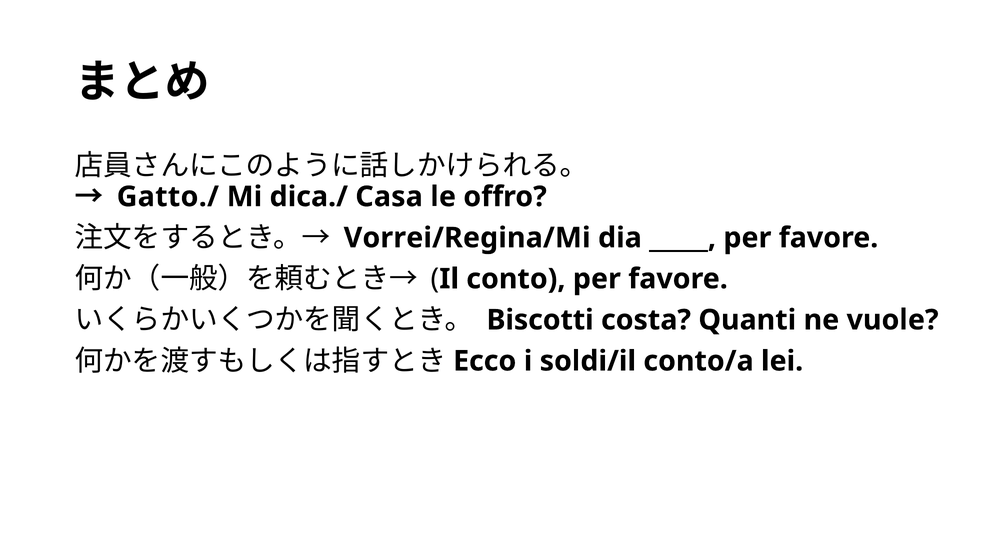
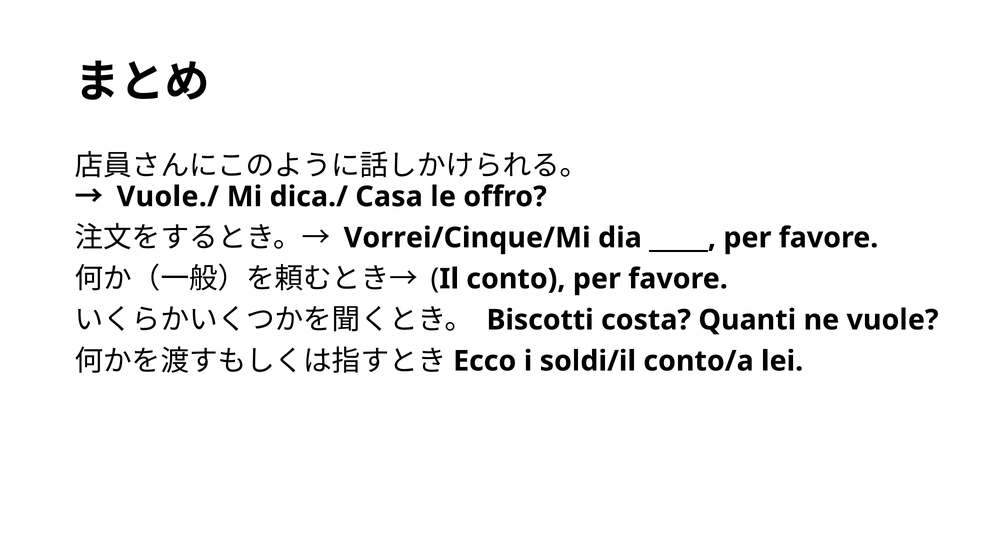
Gatto./: Gatto./ -> Vuole./ (168, 197)
Vorrei/Regina/Mi: Vorrei/Regina/Mi -> Vorrei/Cinque/Mi (467, 238)
